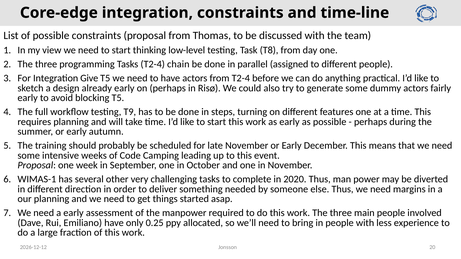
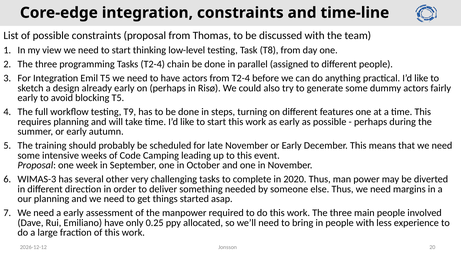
Give: Give -> Emil (89, 78)
WIMAS-1: WIMAS-1 -> WIMAS-3 (37, 179)
